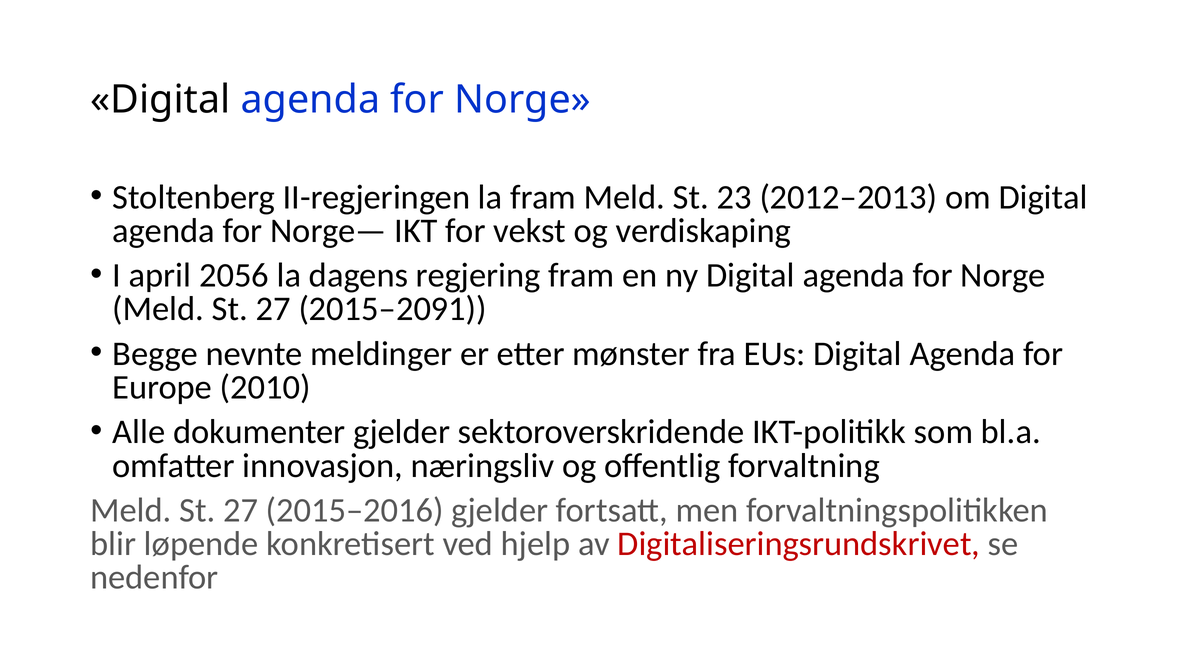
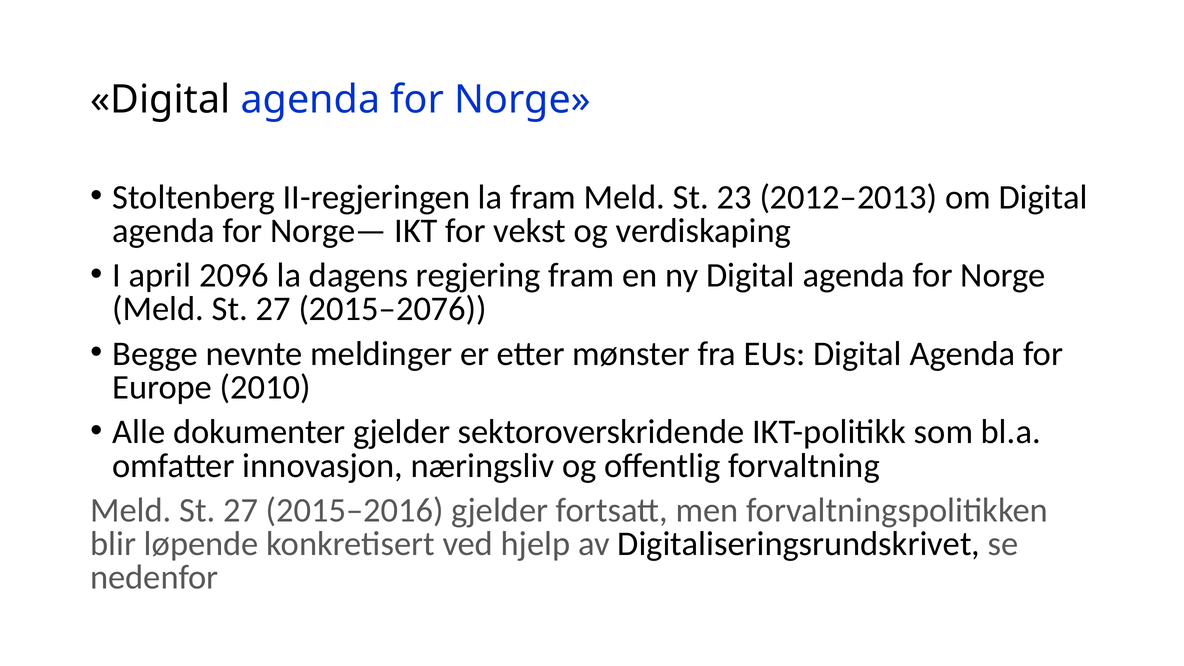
2056: 2056 -> 2096 (234, 275)
2015–2091: 2015–2091 -> 2015–2076 (393, 309)
Digitaliseringsrundskrivet colour: red -> black (799, 544)
